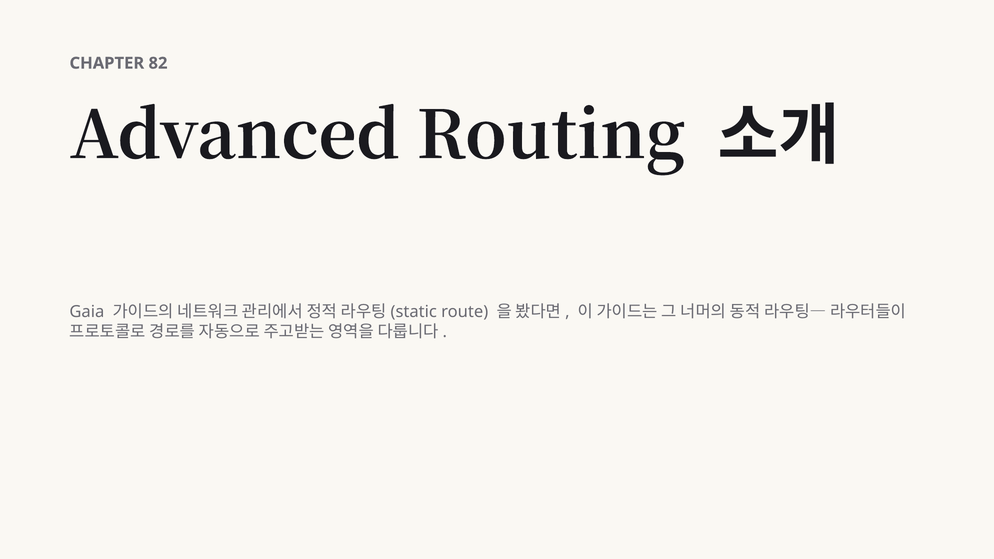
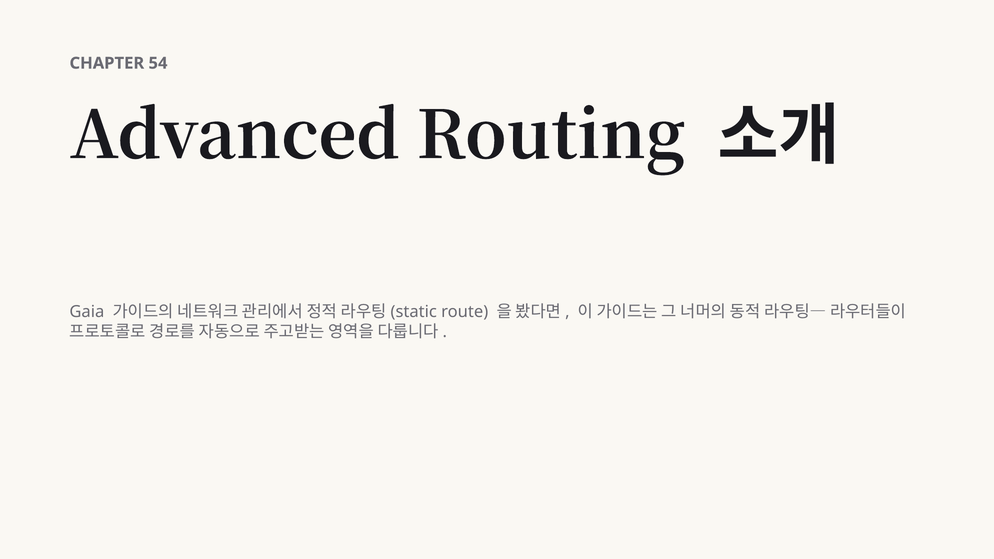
82: 82 -> 54 (158, 63)
